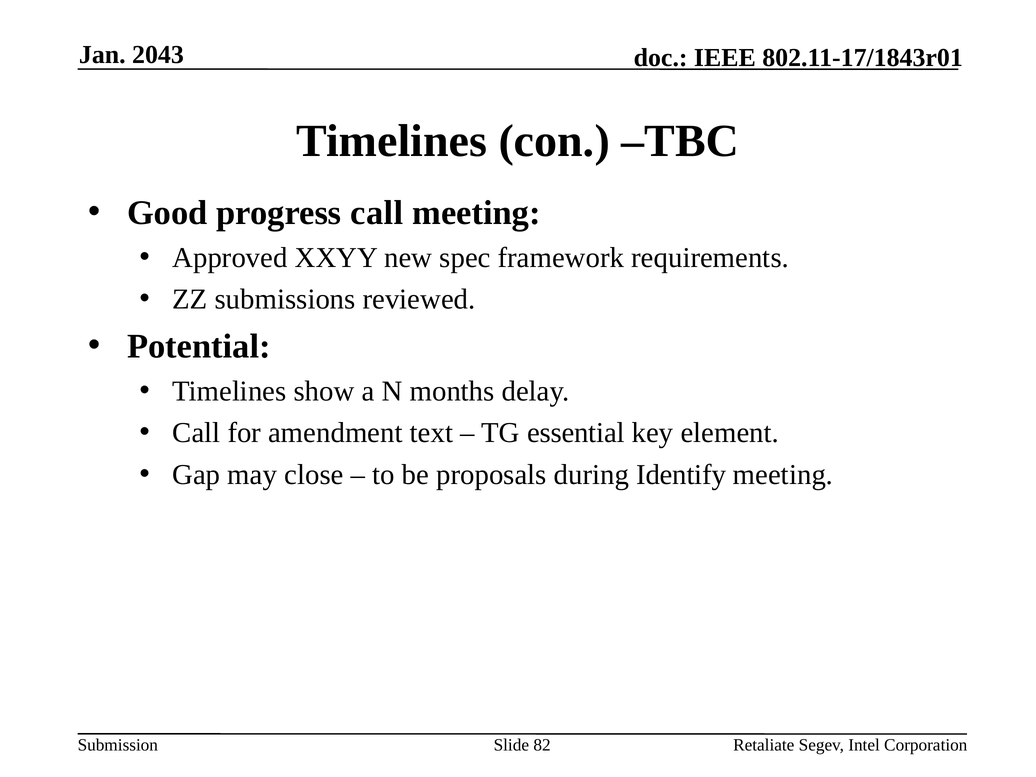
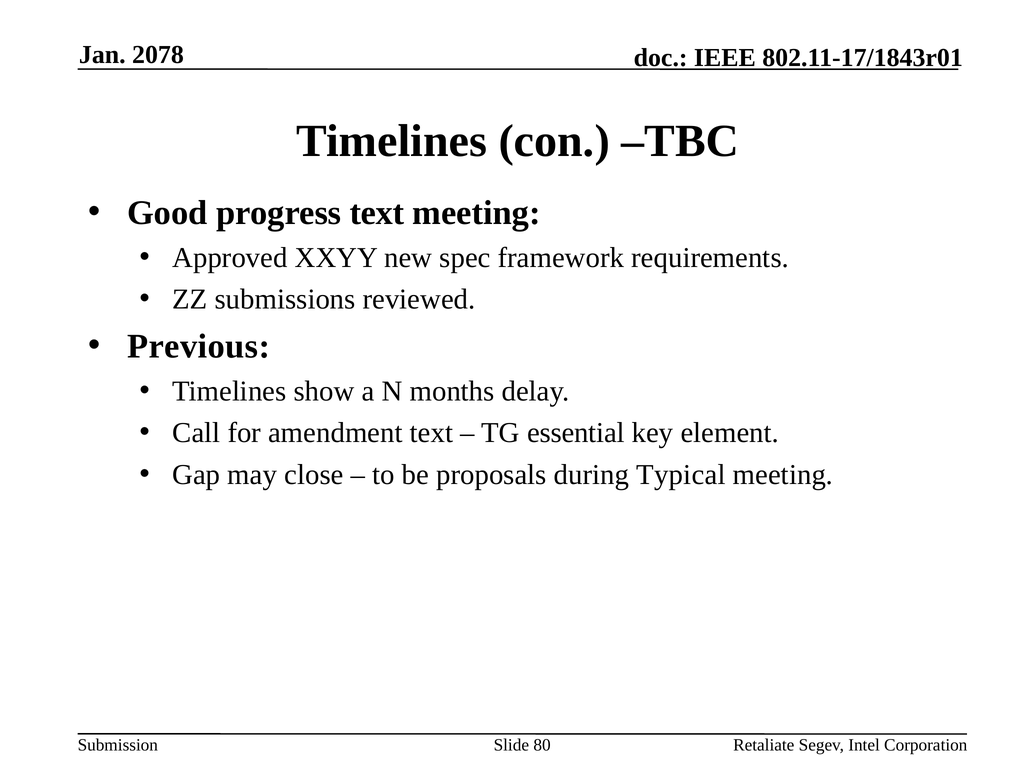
2043: 2043 -> 2078 (158, 55)
progress call: call -> text (377, 213)
Potential: Potential -> Previous (199, 346)
Identify: Identify -> Typical (681, 475)
82: 82 -> 80 (542, 745)
